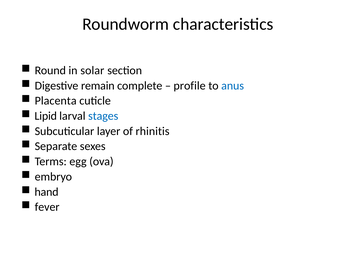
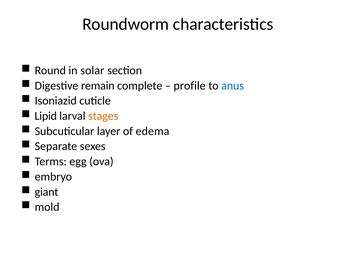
Placenta: Placenta -> Isoniazid (56, 101)
stages colour: blue -> orange (103, 116)
rhinitis: rhinitis -> edema (153, 131)
hand: hand -> giant (47, 192)
fever: fever -> mold (47, 207)
